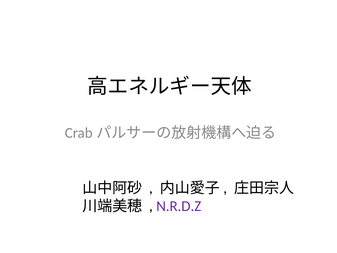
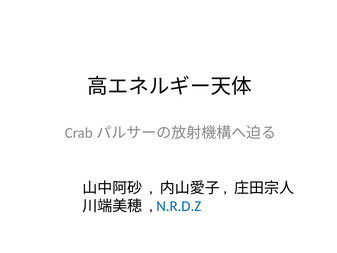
N.R.D.Z colour: purple -> blue (179, 206)
